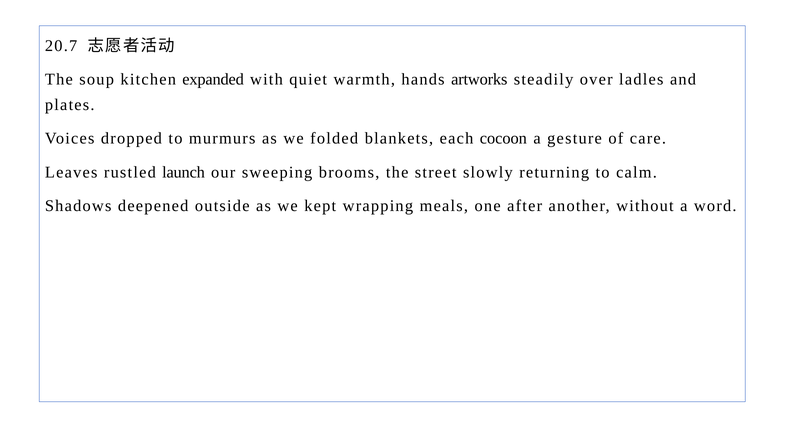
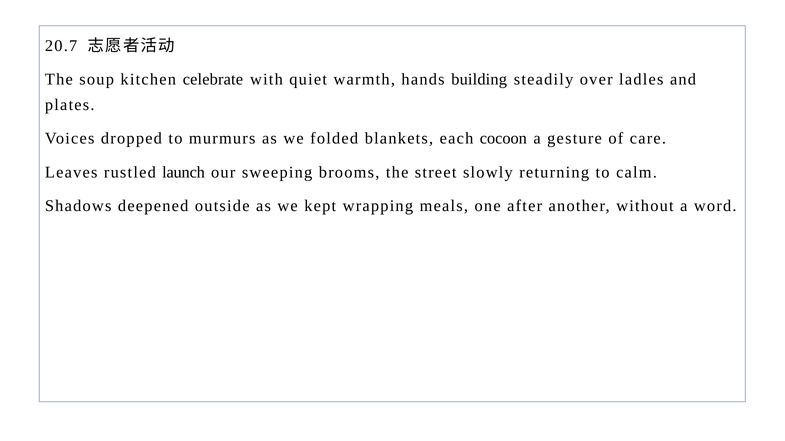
expanded: expanded -> celebrate (213, 79)
artworks: artworks -> building (479, 79)
